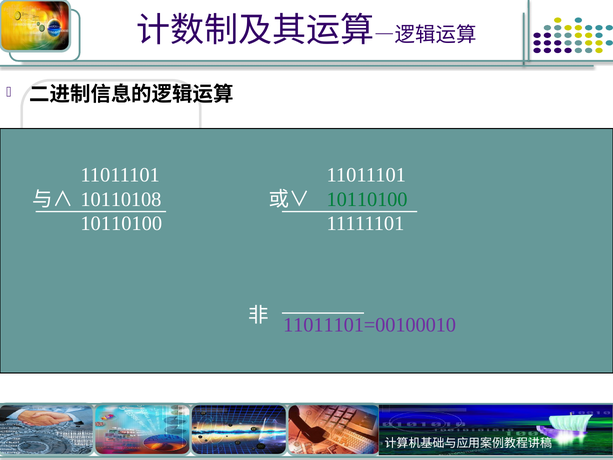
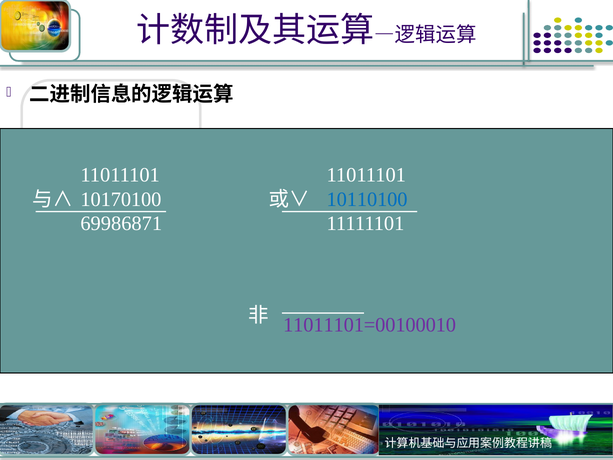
10110108: 10110108 -> 10170100 (121, 200)
10110100 colour: green -> blue (367, 200)
10110100: 10110100 -> 69986871 (121, 223)
